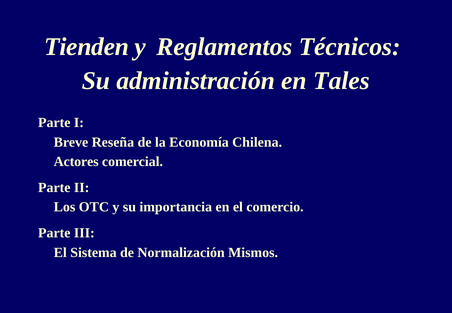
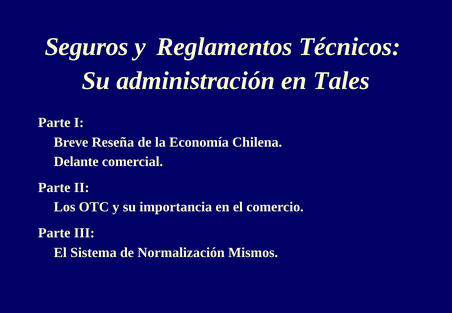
Tienden: Tienden -> Seguros (87, 47)
Actores: Actores -> Delante (76, 162)
